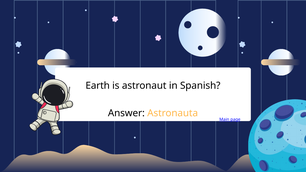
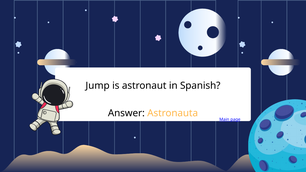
Earth: Earth -> Jump (98, 86)
